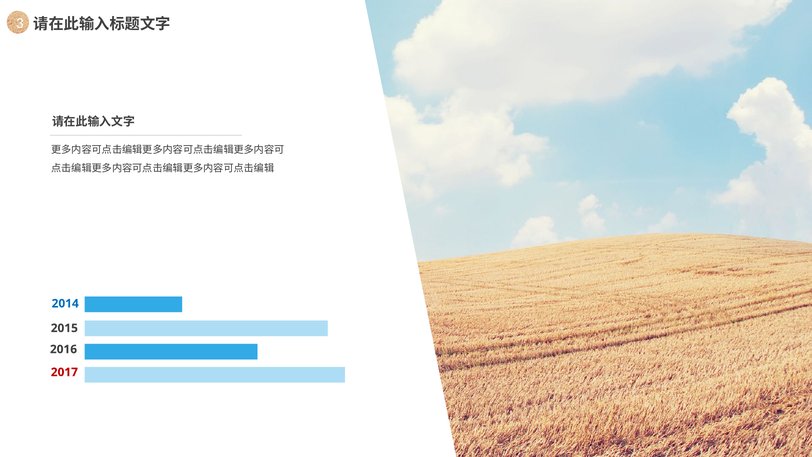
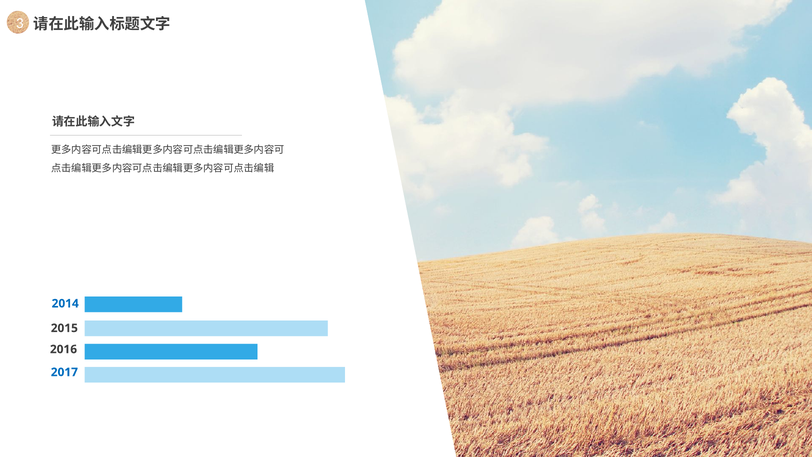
2017 colour: red -> blue (64, 372)
